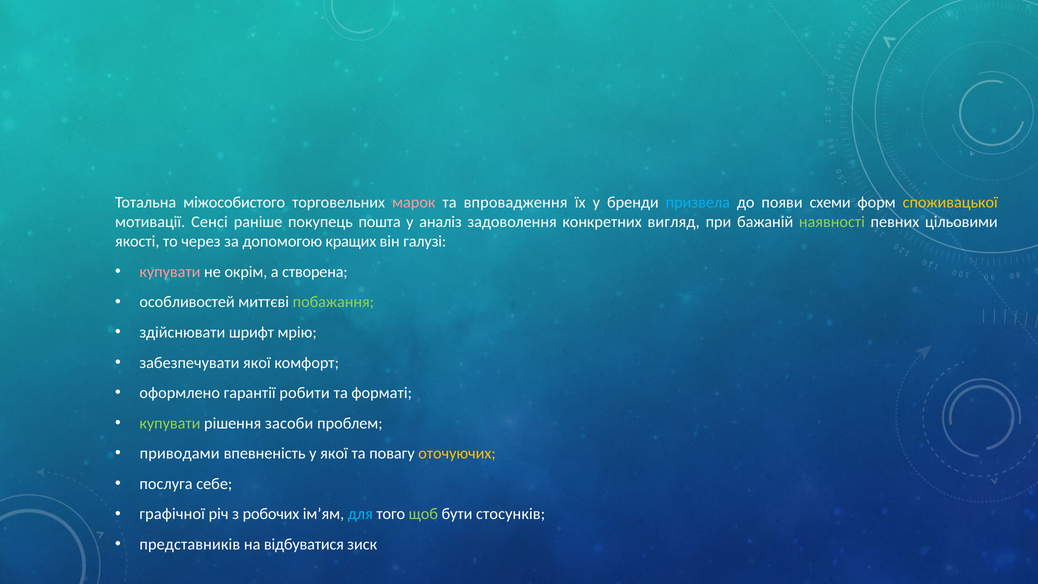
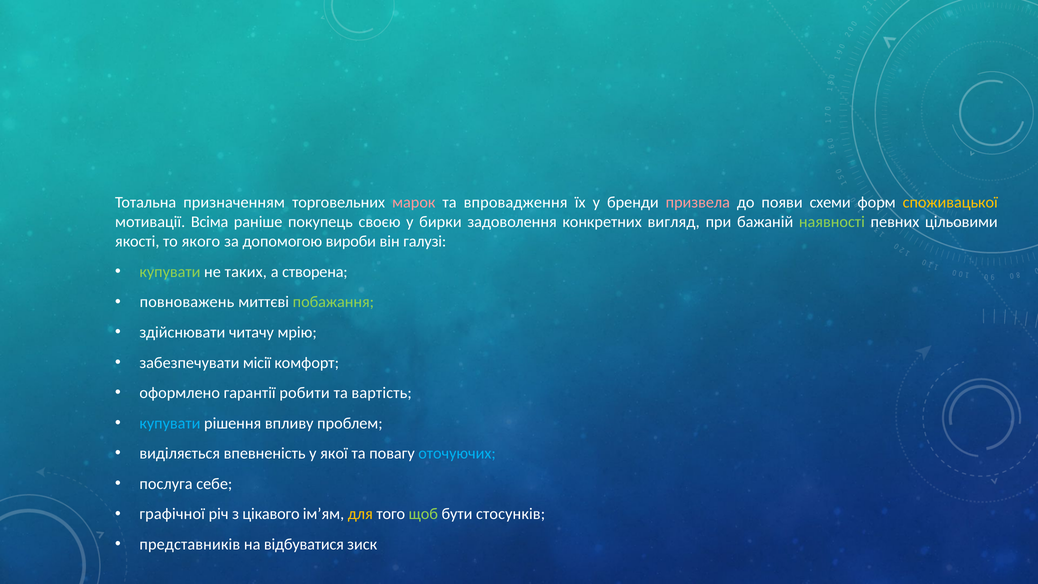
міжособистого: міжособистого -> призначенням (234, 203)
призвела colour: light blue -> pink (698, 203)
Сенсі: Сенсі -> Всіма (210, 222)
пошта: пошта -> своєю (380, 222)
аналіз: аналіз -> бирки (440, 222)
через: через -> якого (201, 241)
кращих: кращих -> вироби (351, 241)
купувати colour: pink -> light green (170, 272)
окрім: окрім -> таких (246, 272)
особливостей: особливостей -> повноважень (187, 302)
шрифт: шрифт -> читачу (251, 332)
забезпечувати якої: якої -> місії (257, 363)
форматі: форматі -> вартість (382, 393)
купувати colour: light green -> light blue (170, 423)
засоби: засоби -> впливу (289, 423)
приводами: приводами -> виділяється (180, 453)
оточуючих colour: yellow -> light blue (457, 453)
робочих: робочих -> цікавого (271, 514)
для colour: light blue -> yellow (360, 514)
